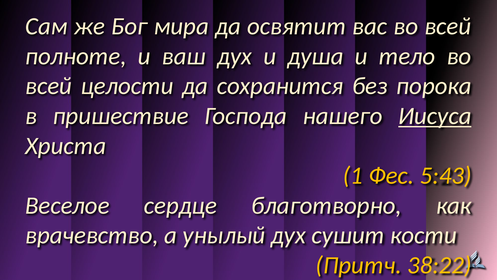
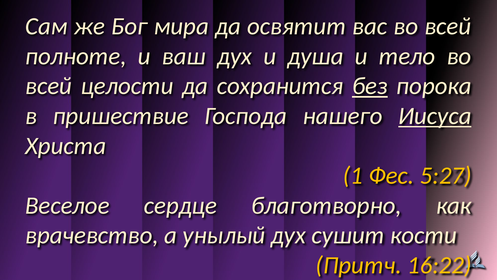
без underline: none -> present (370, 86)
5:43: 5:43 -> 5:27 (446, 175)
38:22: 38:22 -> 16:22 (439, 265)
